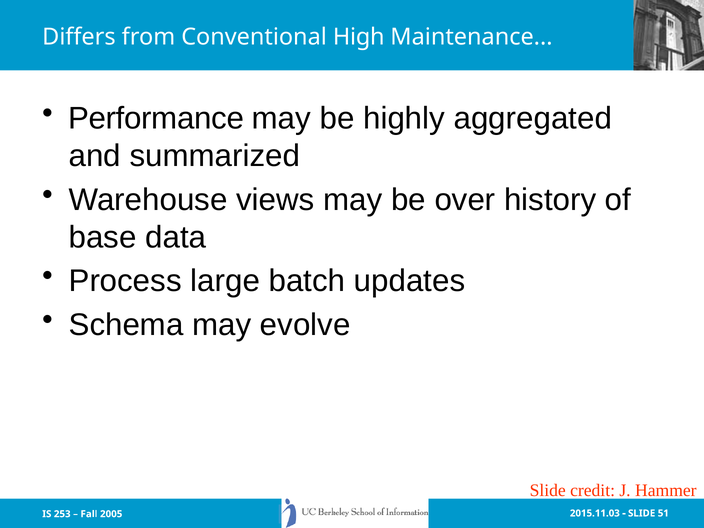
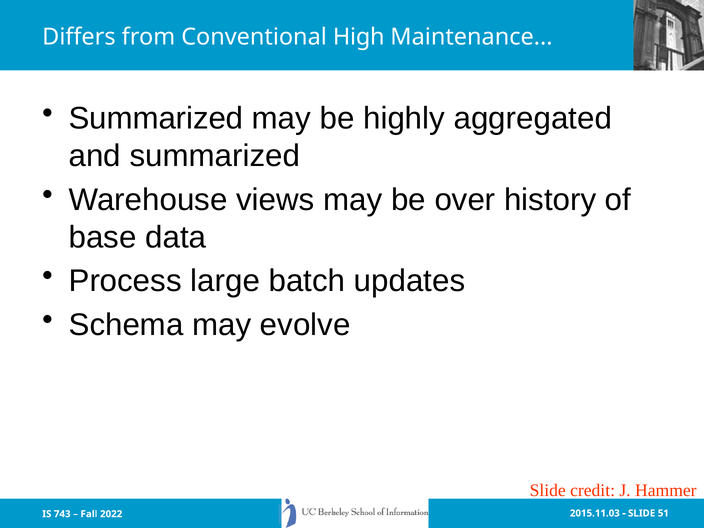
Performance: Performance -> Summarized (156, 118)
253: 253 -> 743 (62, 514)
2005: 2005 -> 2022 (111, 514)
